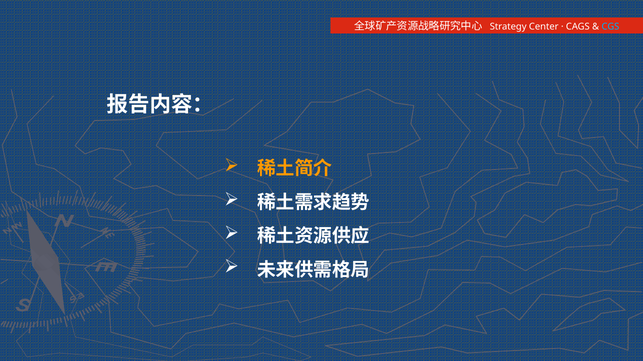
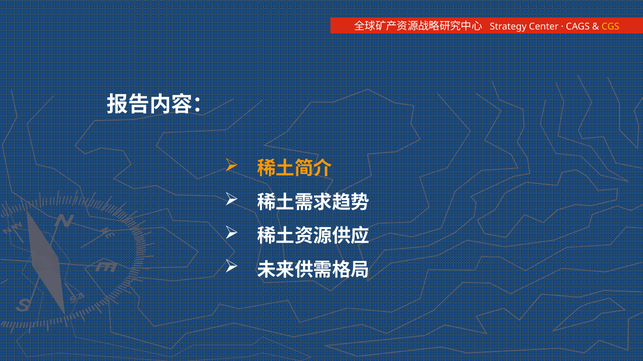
CGS colour: light blue -> yellow (610, 27)
